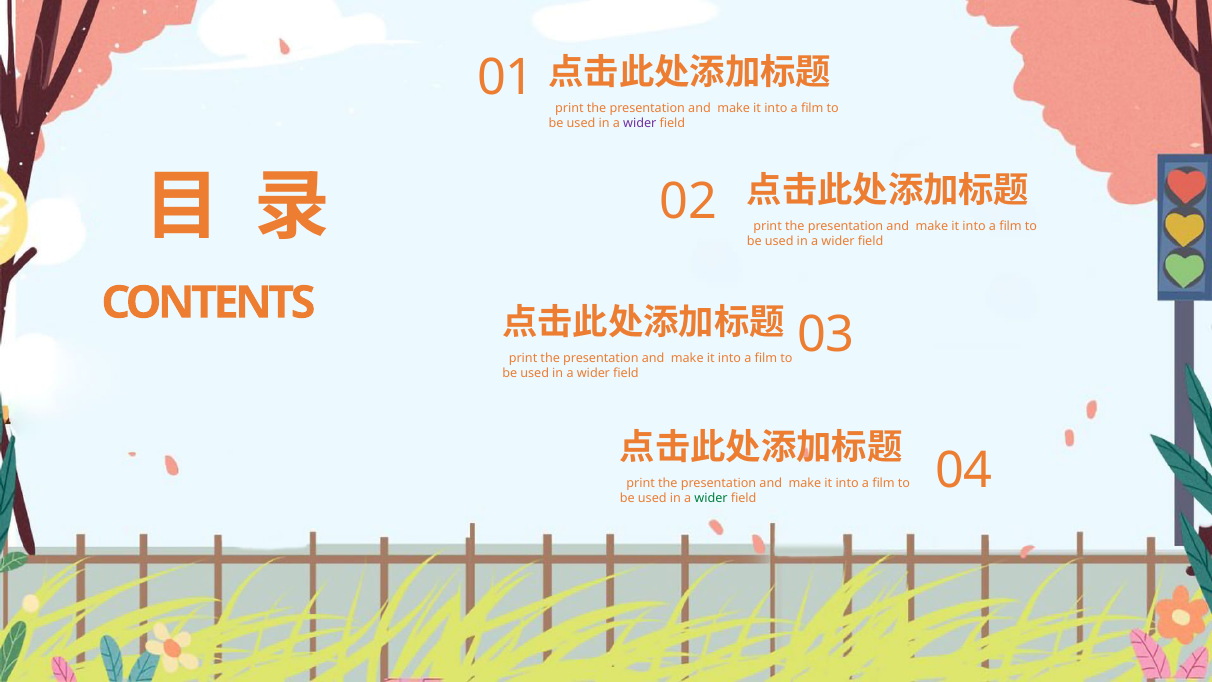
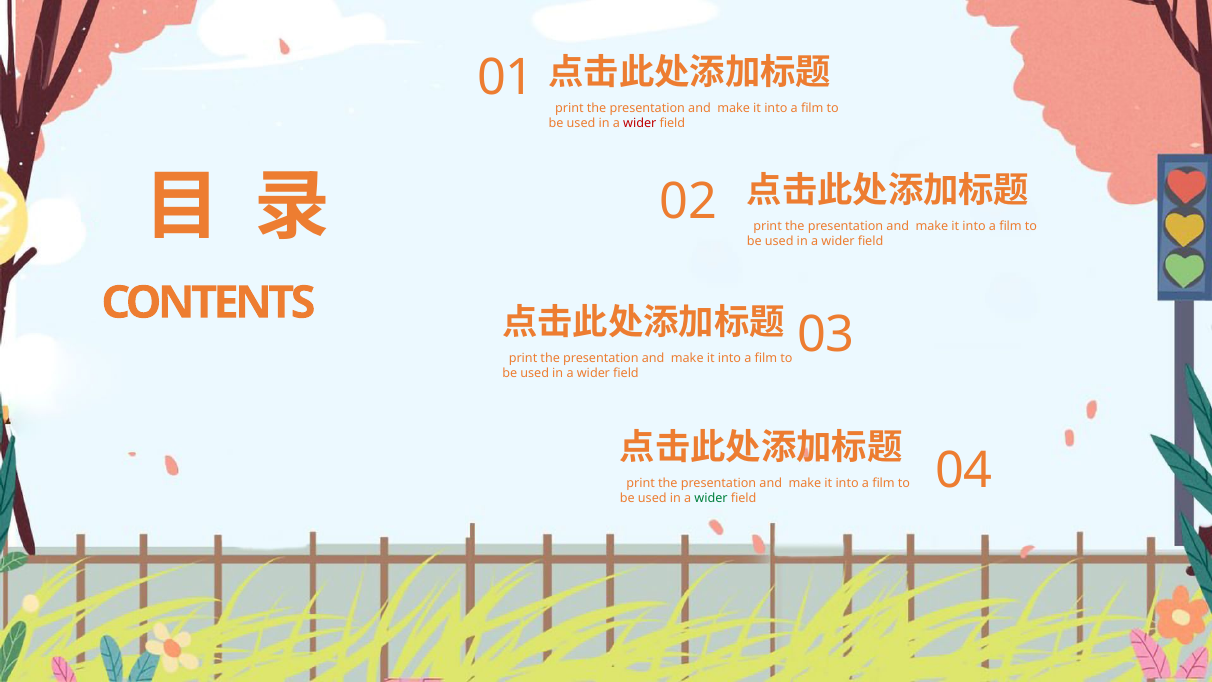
wider colour: purple -> red (640, 123)
